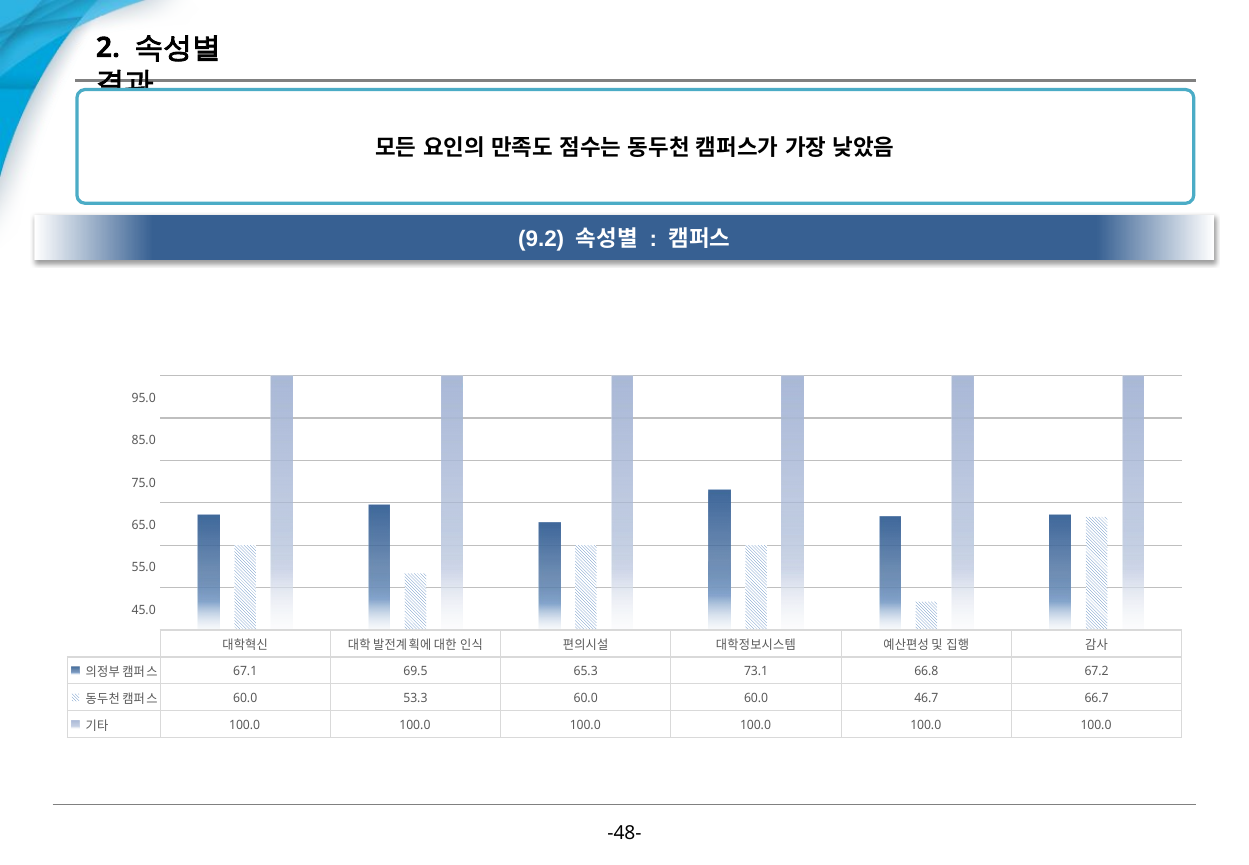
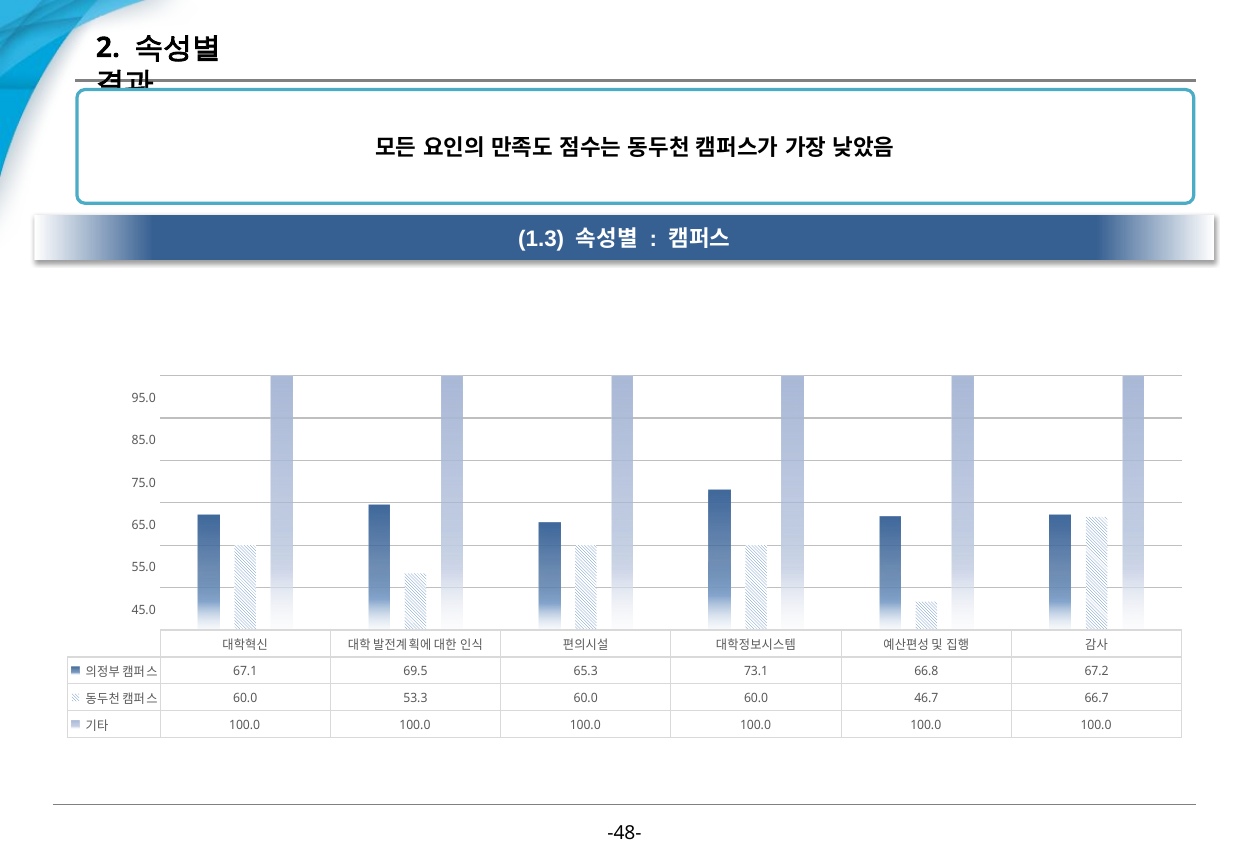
9.2: 9.2 -> 1.3 (541, 239)
